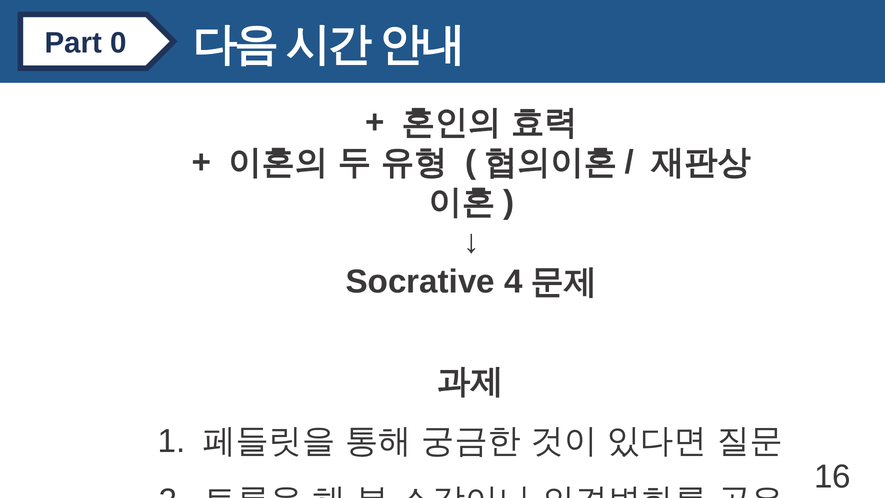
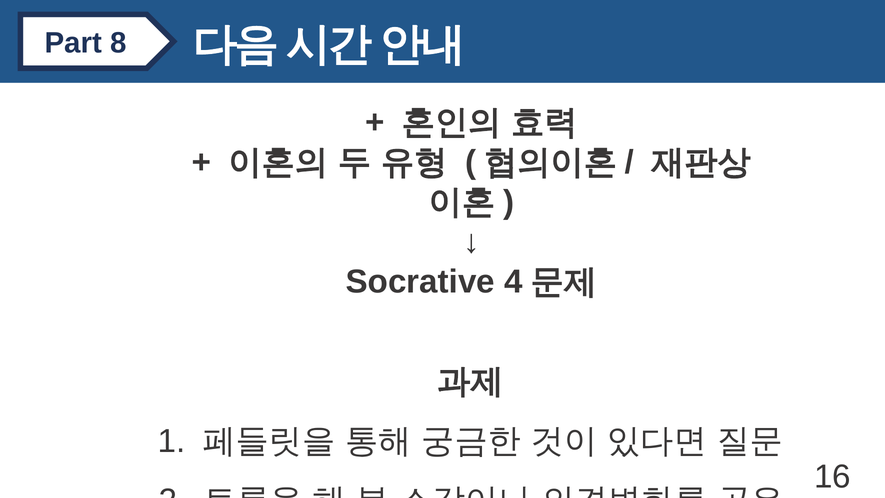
0: 0 -> 8 (119, 43)
